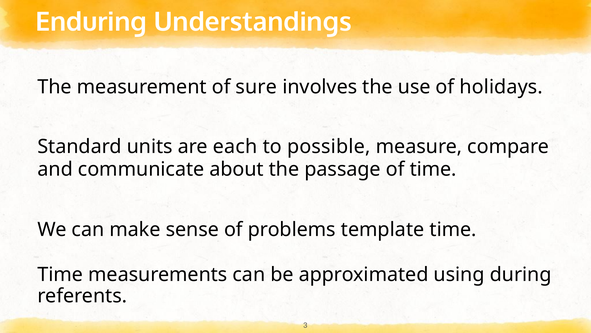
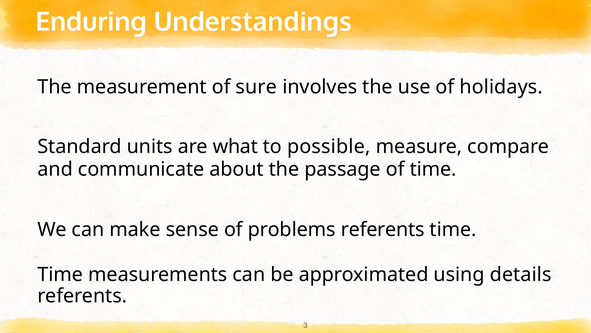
each: each -> what (235, 146)
problems template: template -> referents (383, 229)
during: during -> details (521, 274)
